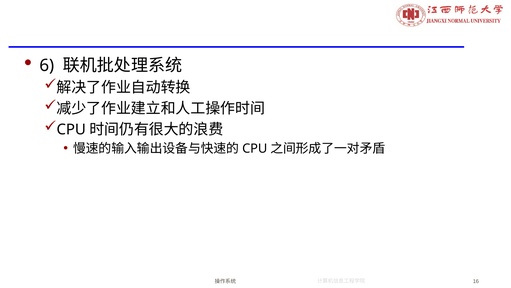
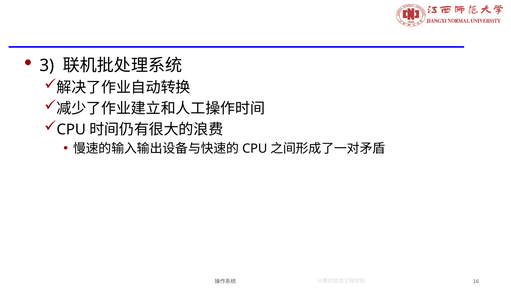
6: 6 -> 3 (47, 65)
